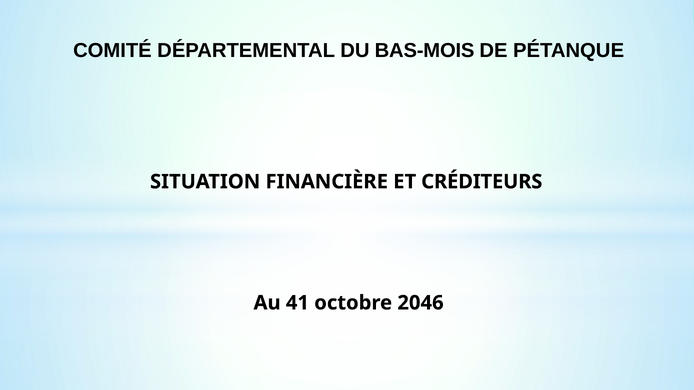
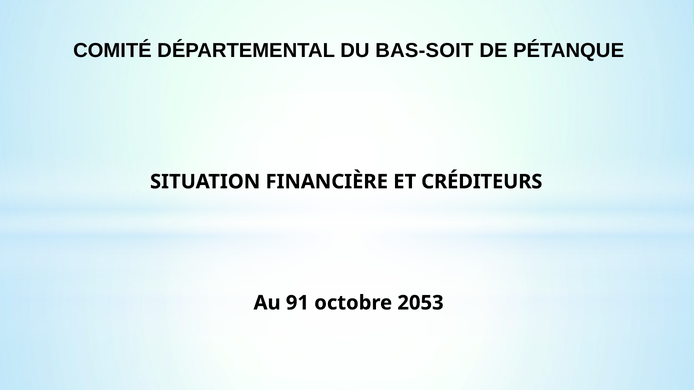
BAS-MOIS: BAS-MOIS -> BAS-SOIT (424, 50)
41: 41 -> 91 (297, 303)
2046: 2046 -> 2053 (421, 303)
